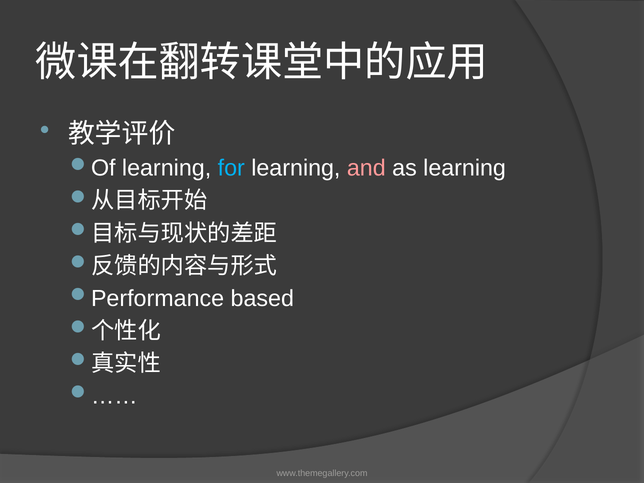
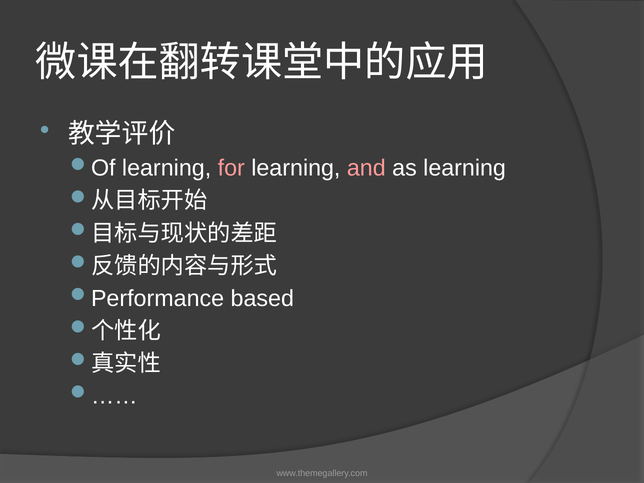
for colour: light blue -> pink (231, 168)
